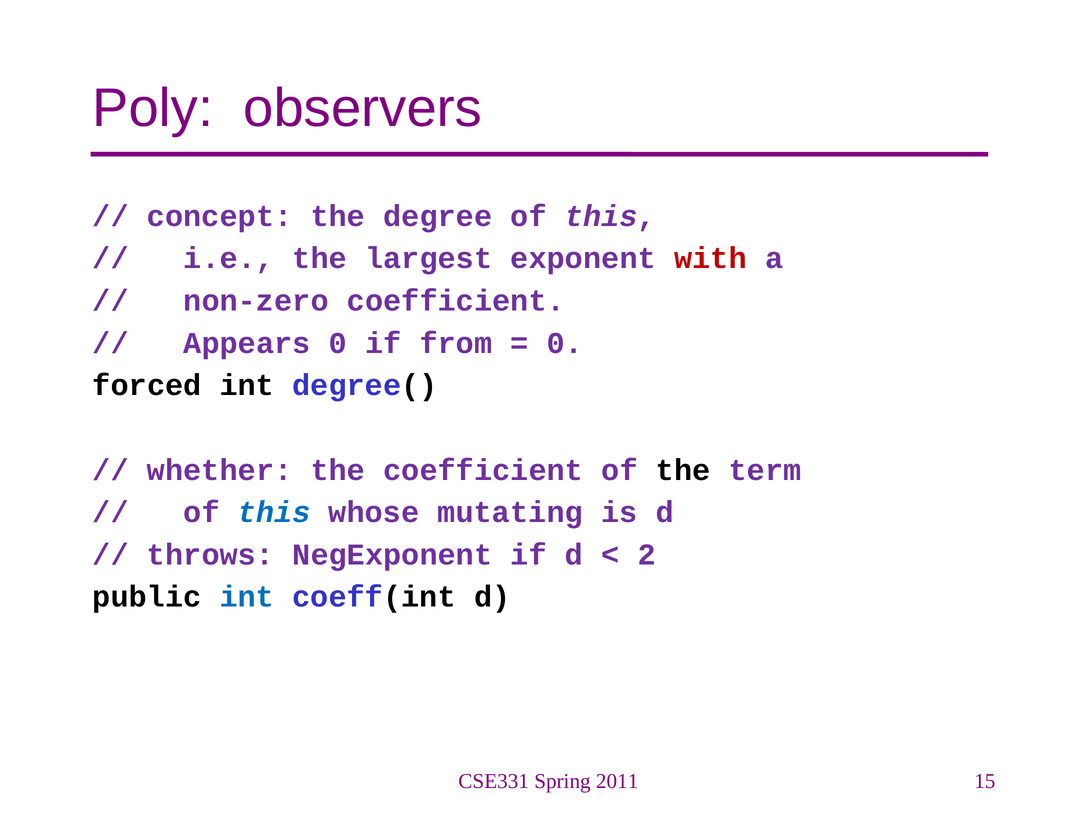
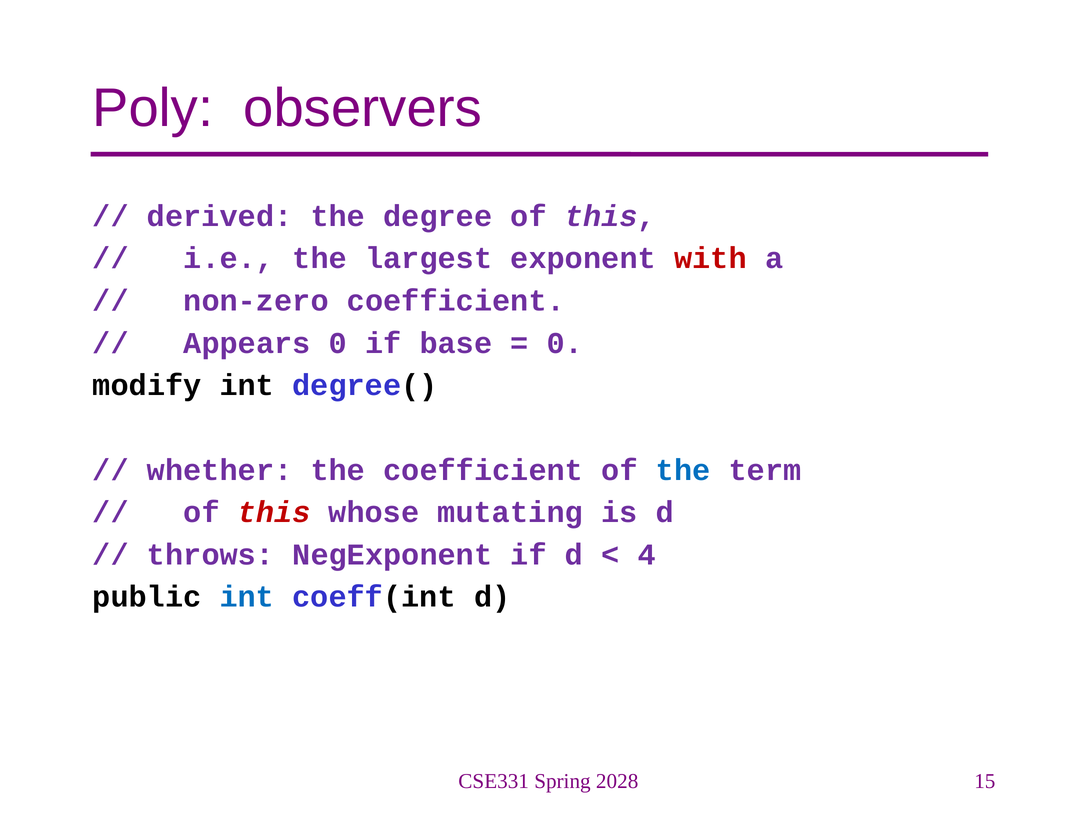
concept: concept -> derived (220, 216)
from: from -> base (456, 343)
forced: forced -> modify (147, 385)
the colour: black -> blue (683, 470)
this colour: blue -> red (274, 512)
2: 2 -> 4 (647, 555)
2011: 2011 -> 2028 (617, 781)
